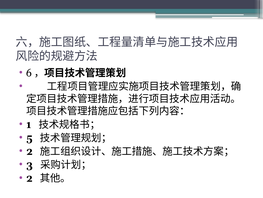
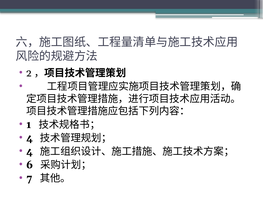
6: 6 -> 2 (29, 73)
5: 5 -> 4 (30, 138)
2: 2 -> 4 (30, 151)
3: 3 -> 6 (30, 164)
2: 2 -> 7 (29, 178)
